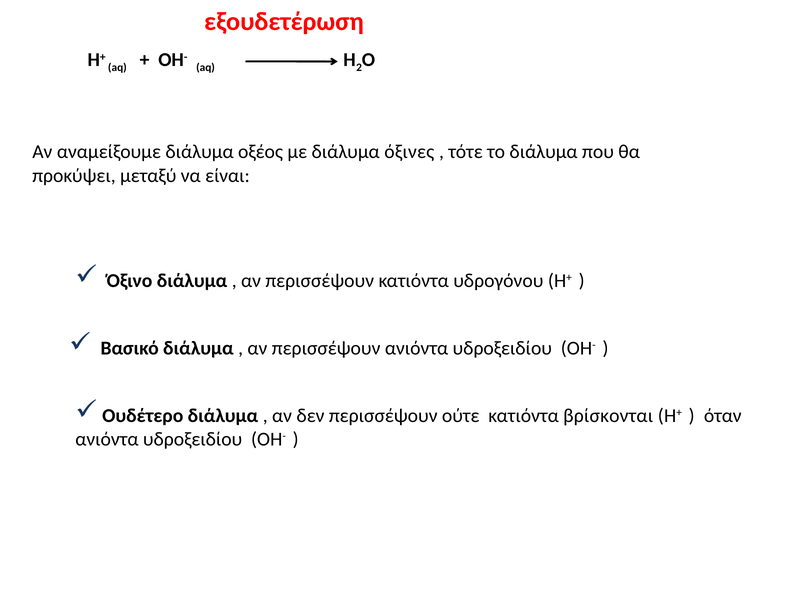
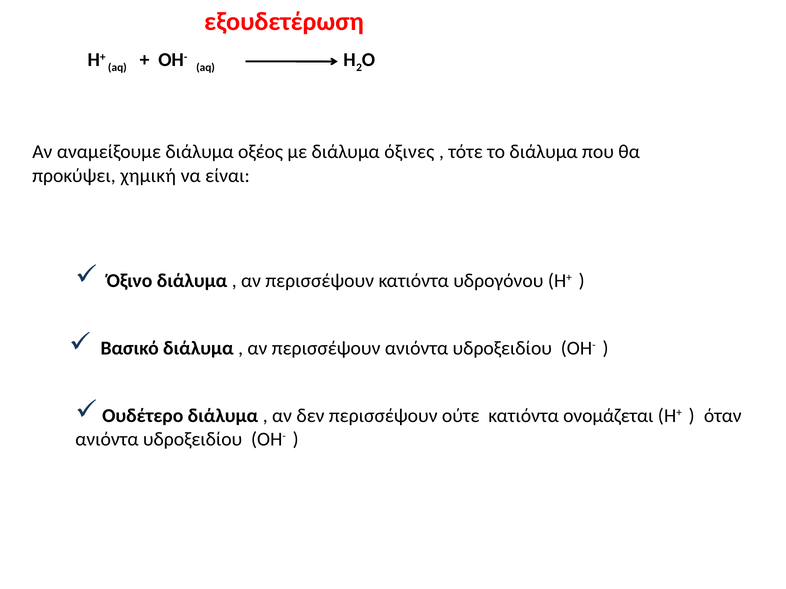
μεταξύ: μεταξύ -> χημική (148, 176)
βρίσκονται: βρίσκονται -> ονομάζεται (608, 416)
